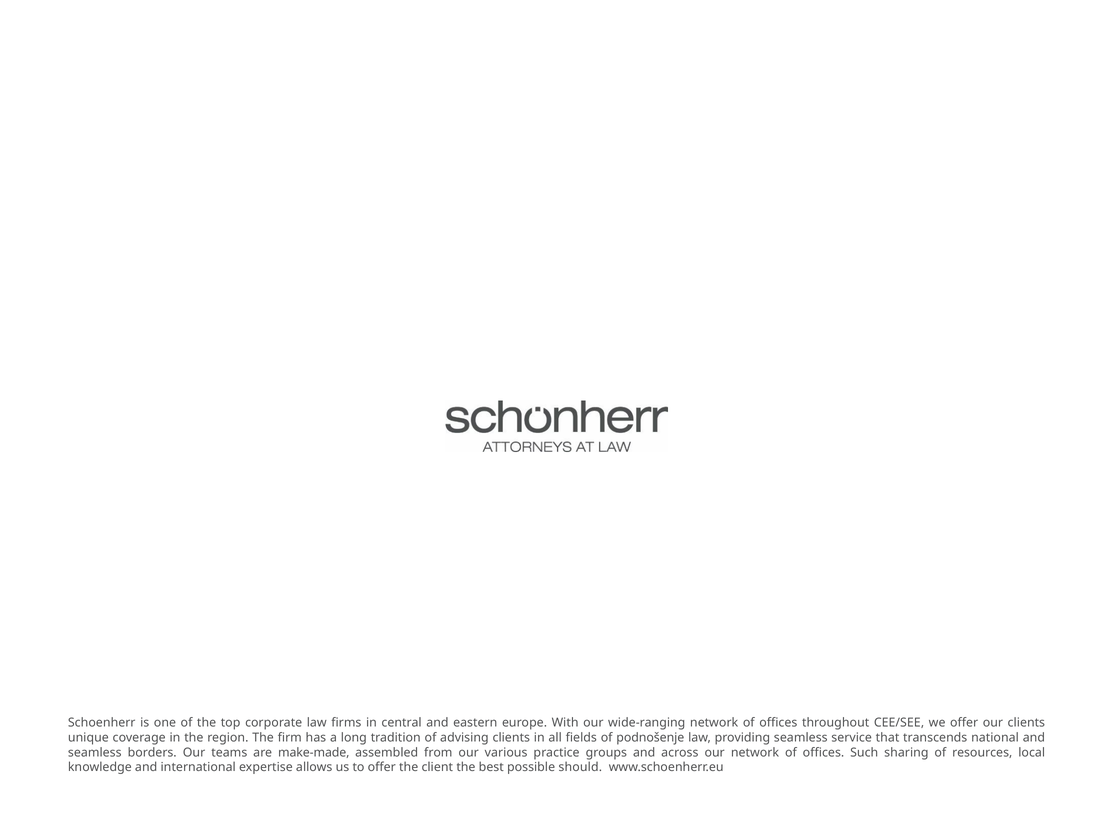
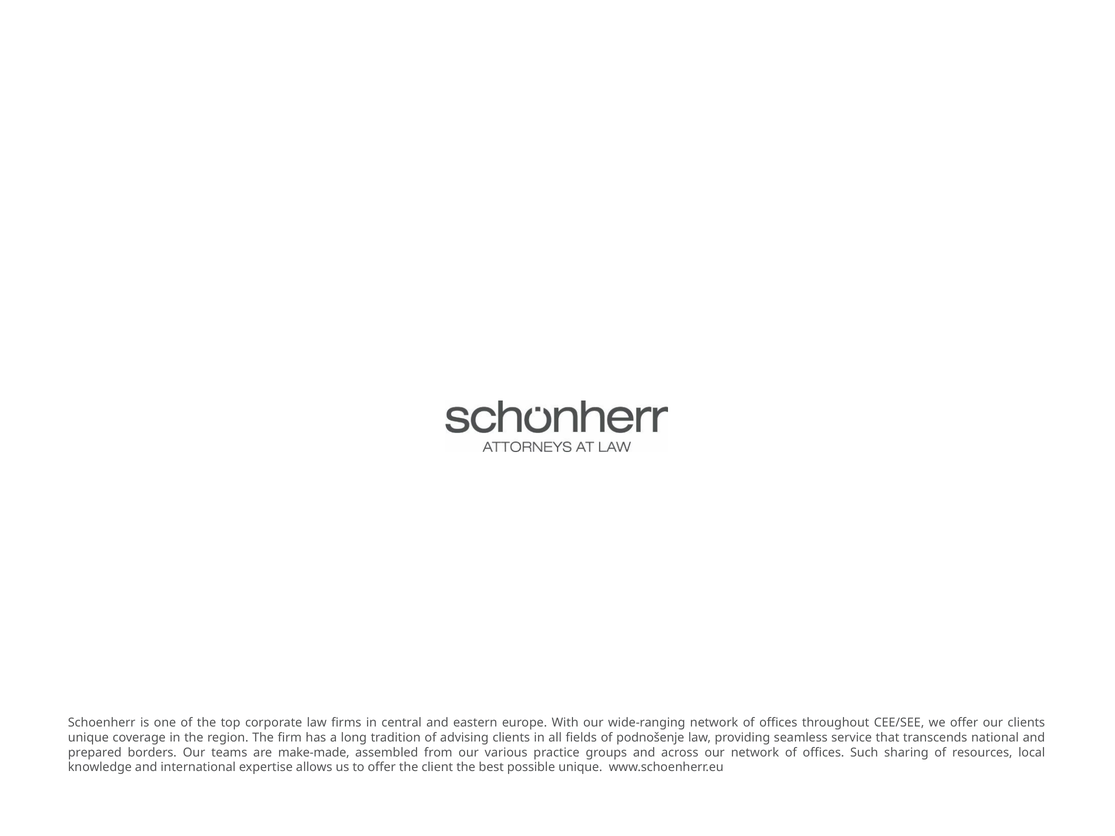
seamless: seamless -> prepared (95, 753)
possible should: should -> unique (580, 768)
